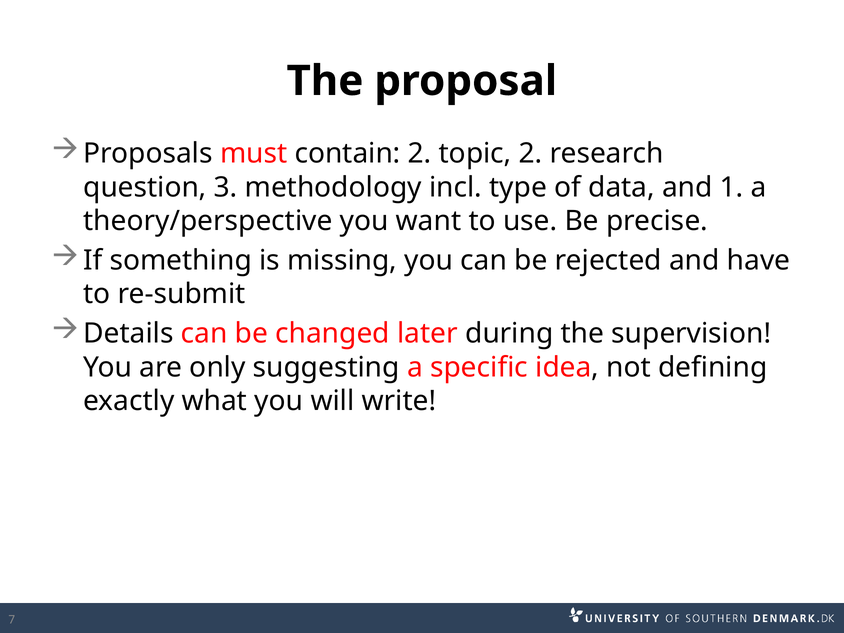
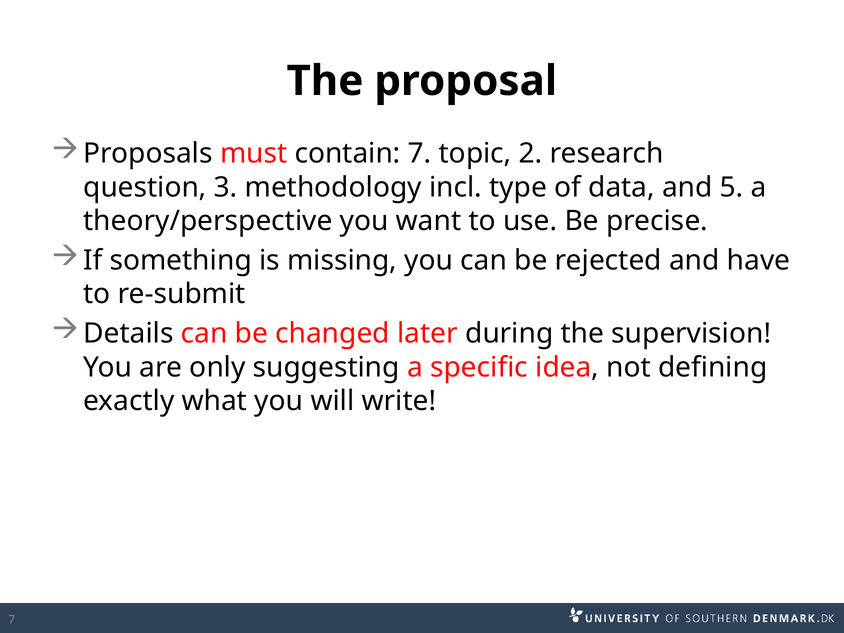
contain 2: 2 -> 7 (420, 153)
1: 1 -> 5 (732, 187)
